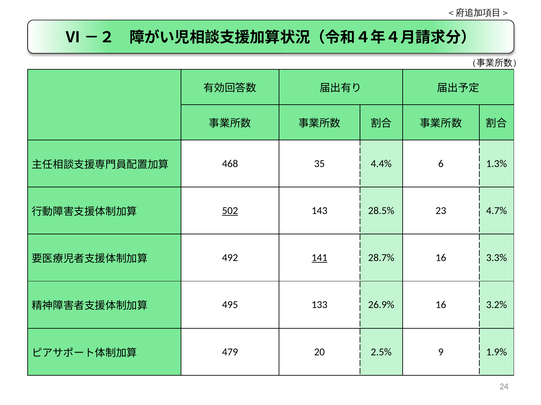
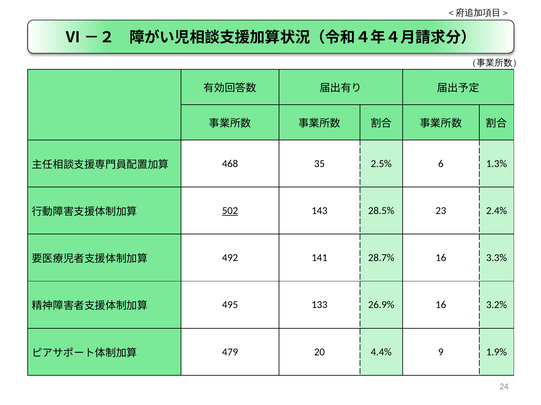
4.4%: 4.4% -> 2.5% (381, 164)
4.7%: 4.7% -> 2.4% (497, 211)
141 underline: present -> none (319, 258)
2.5%: 2.5% -> 4.4% (381, 353)
